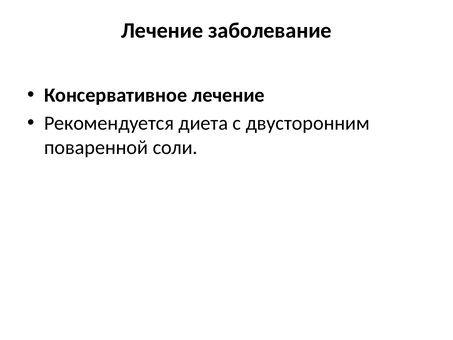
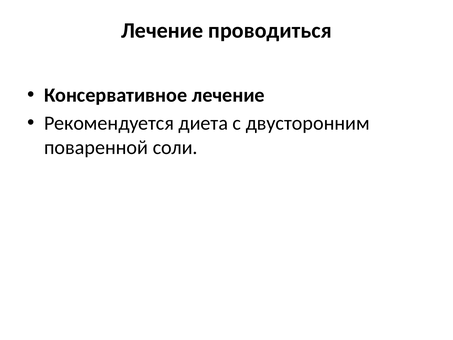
заболевание: заболевание -> проводиться (270, 31)
